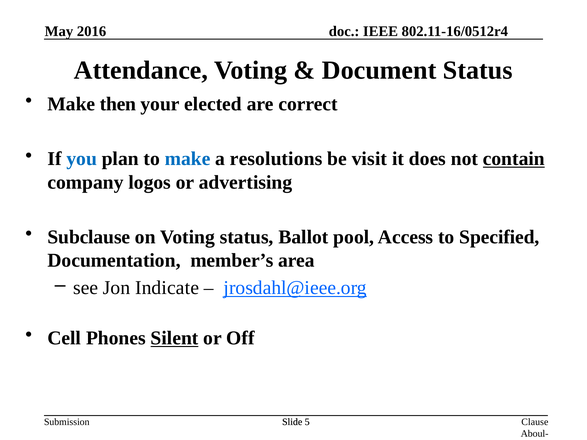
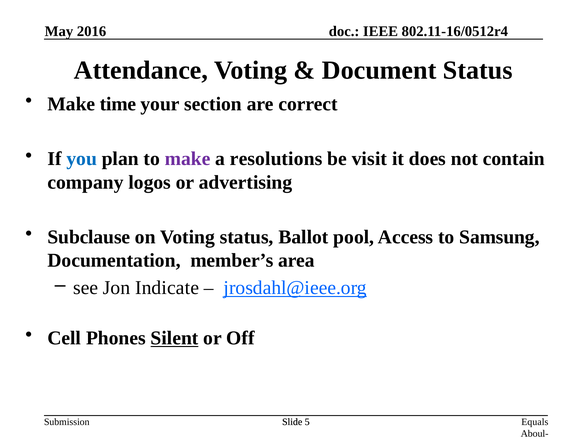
then: then -> time (118, 104)
elected: elected -> section (213, 104)
make colour: blue -> purple (188, 159)
contain underline: present -> none (514, 159)
Specified: Specified -> Samsung (499, 237)
Clause: Clause -> Equals (535, 422)
